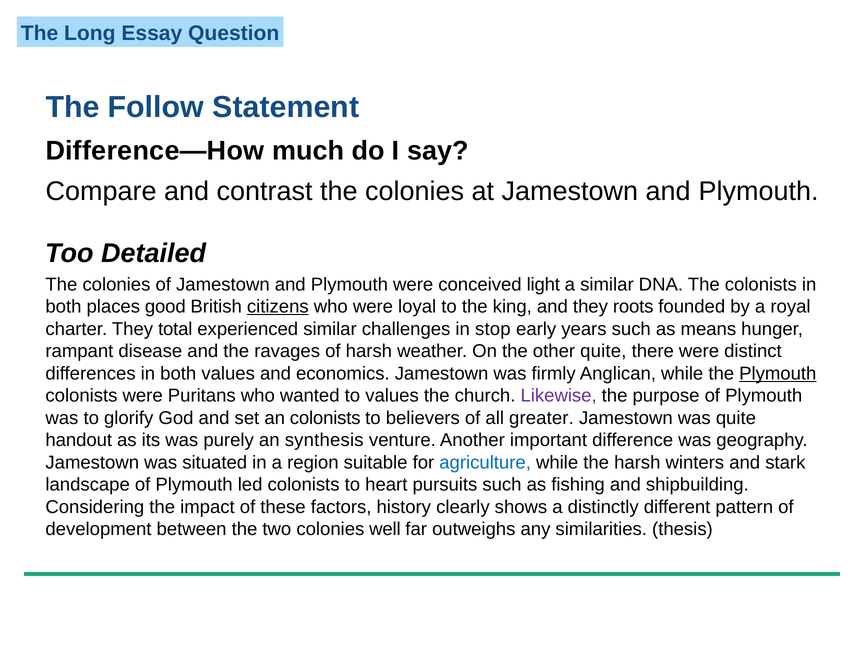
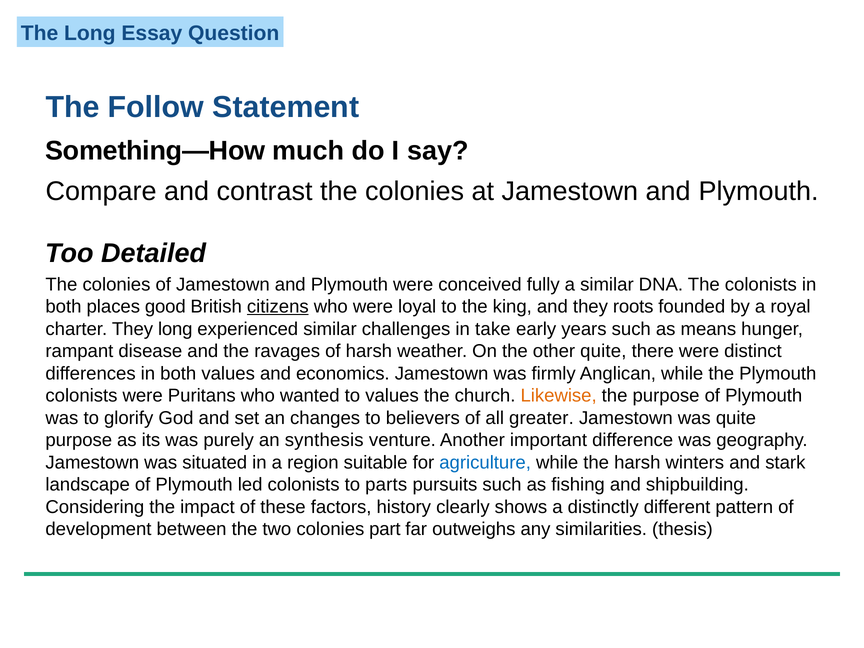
Difference—How: Difference—How -> Something—How (155, 151)
light: light -> fully (543, 284)
They total: total -> long (175, 329)
stop: stop -> take (493, 329)
Plymouth underline: present -> none (778, 373)
Likewise colour: purple -> orange (559, 396)
an colonists: colonists -> changes (325, 418)
handout: handout -> purpose (79, 440)
heart: heart -> parts (386, 485)
well: well -> part (385, 529)
